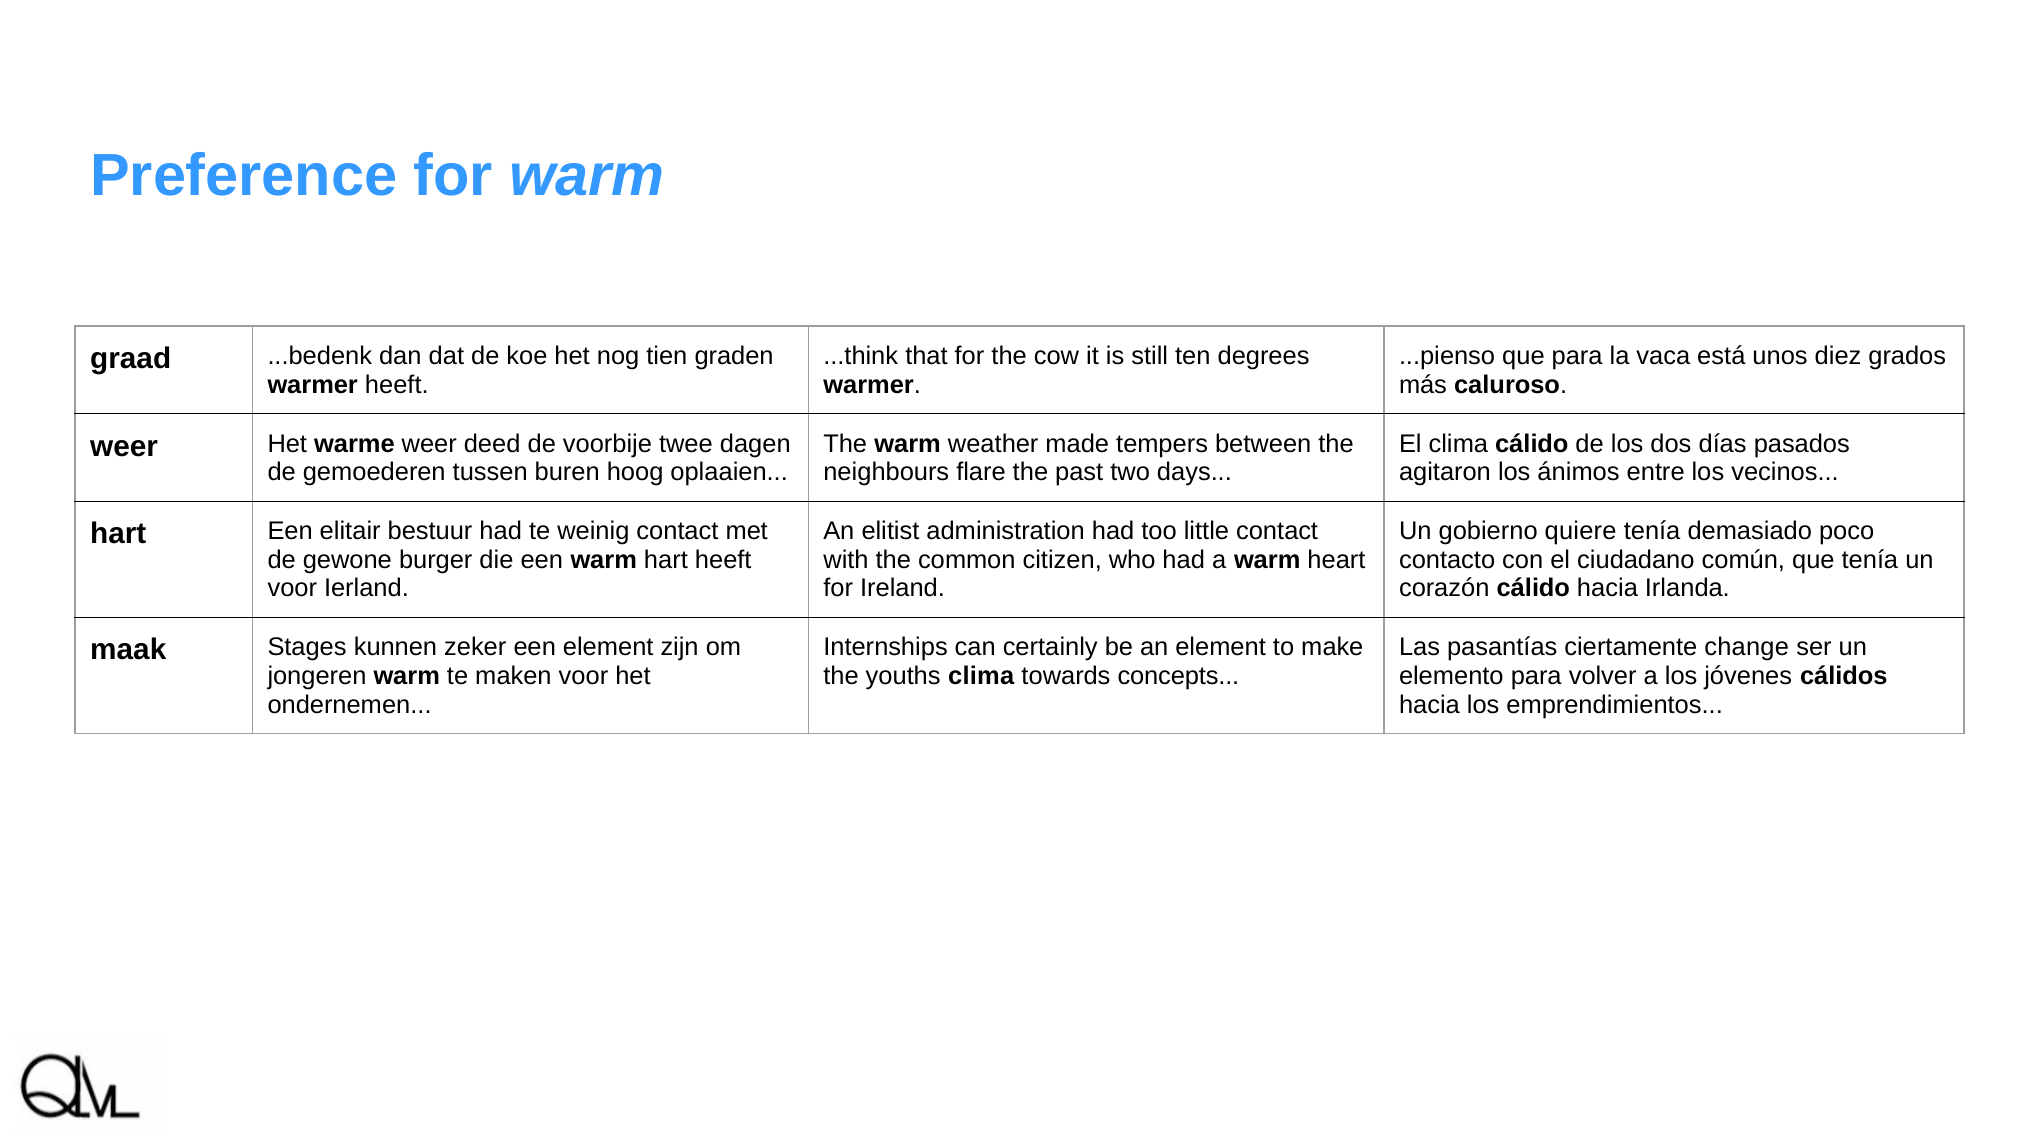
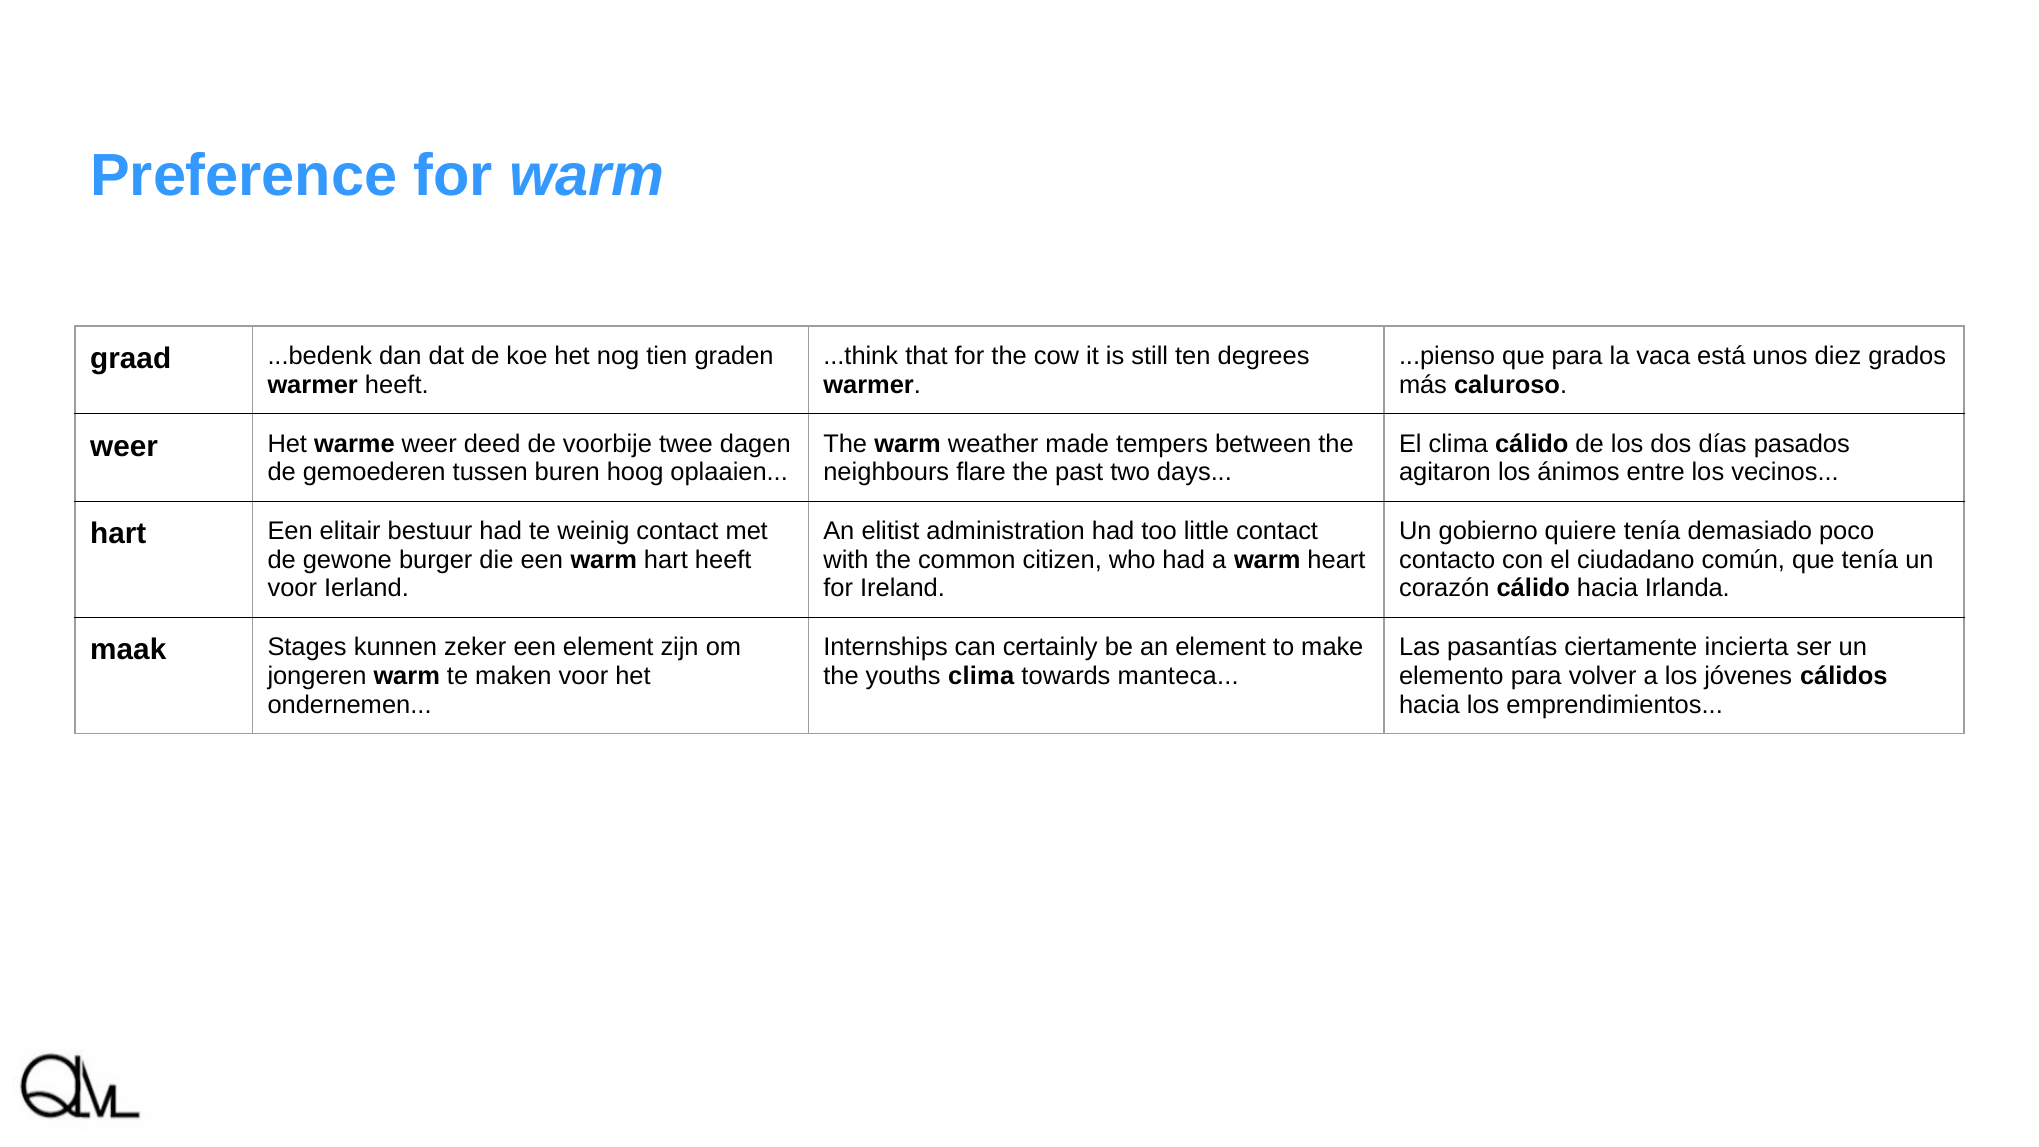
change: change -> incierta (1747, 647)
concepts: concepts -> manteca (1178, 676)
